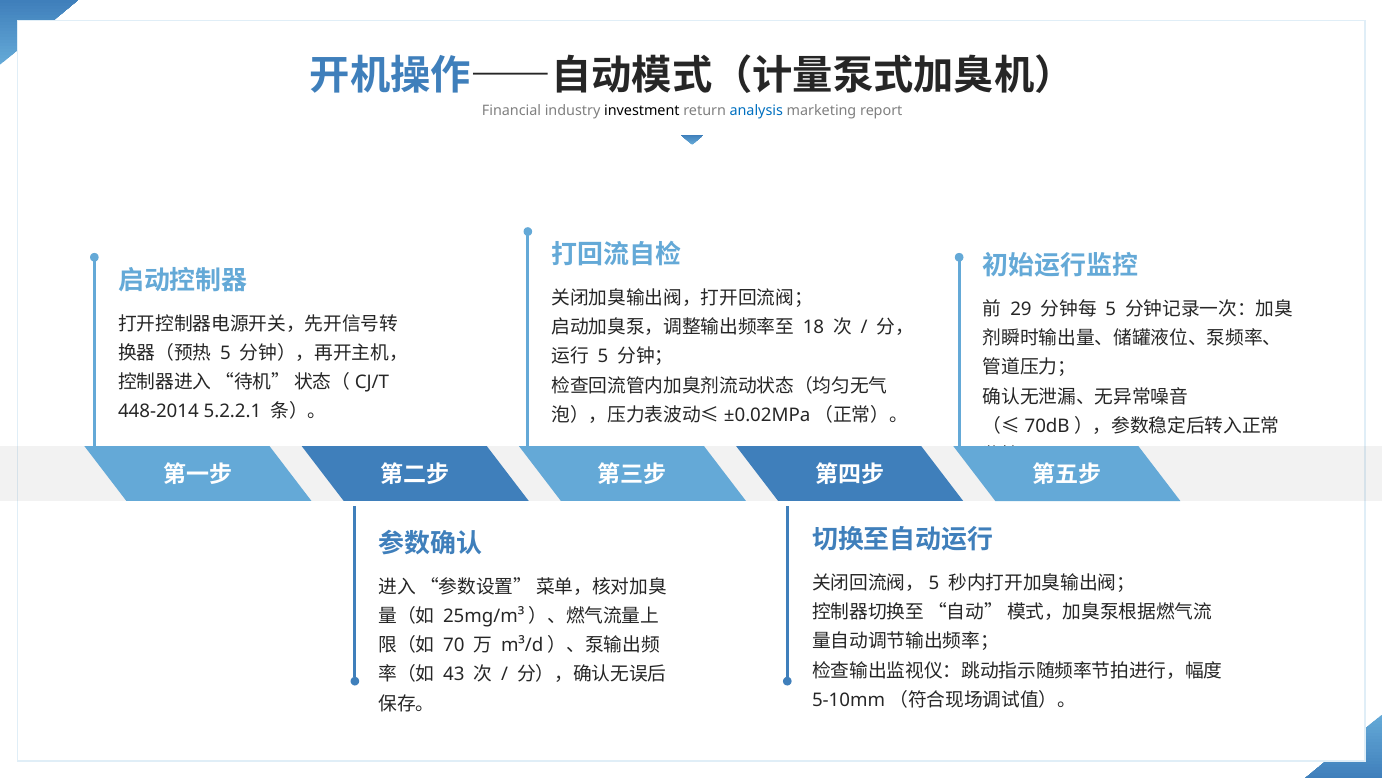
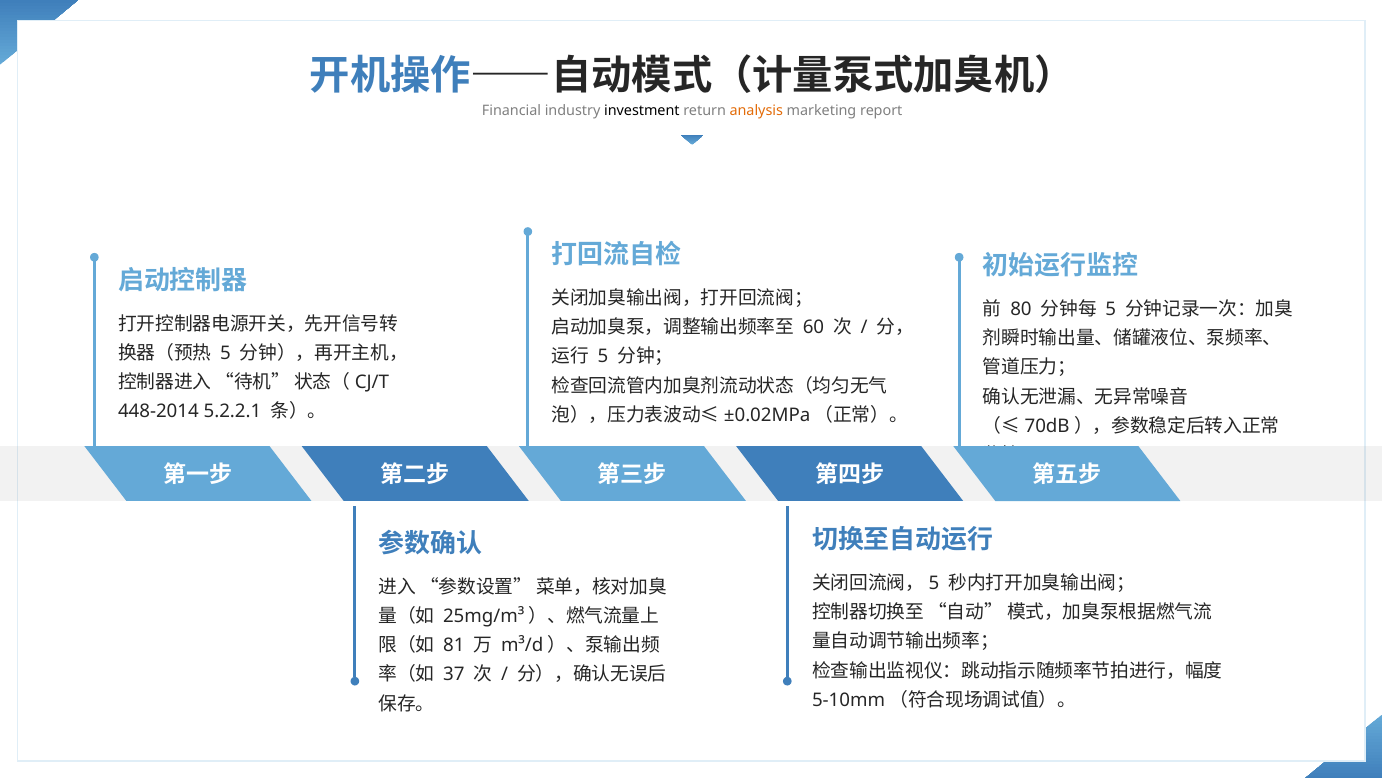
analysis colour: blue -> orange (756, 111)
29: 29 -> 80 (1021, 309)
18: 18 -> 60 (813, 327)
70: 70 -> 81 (454, 645)
43: 43 -> 37 (454, 674)
